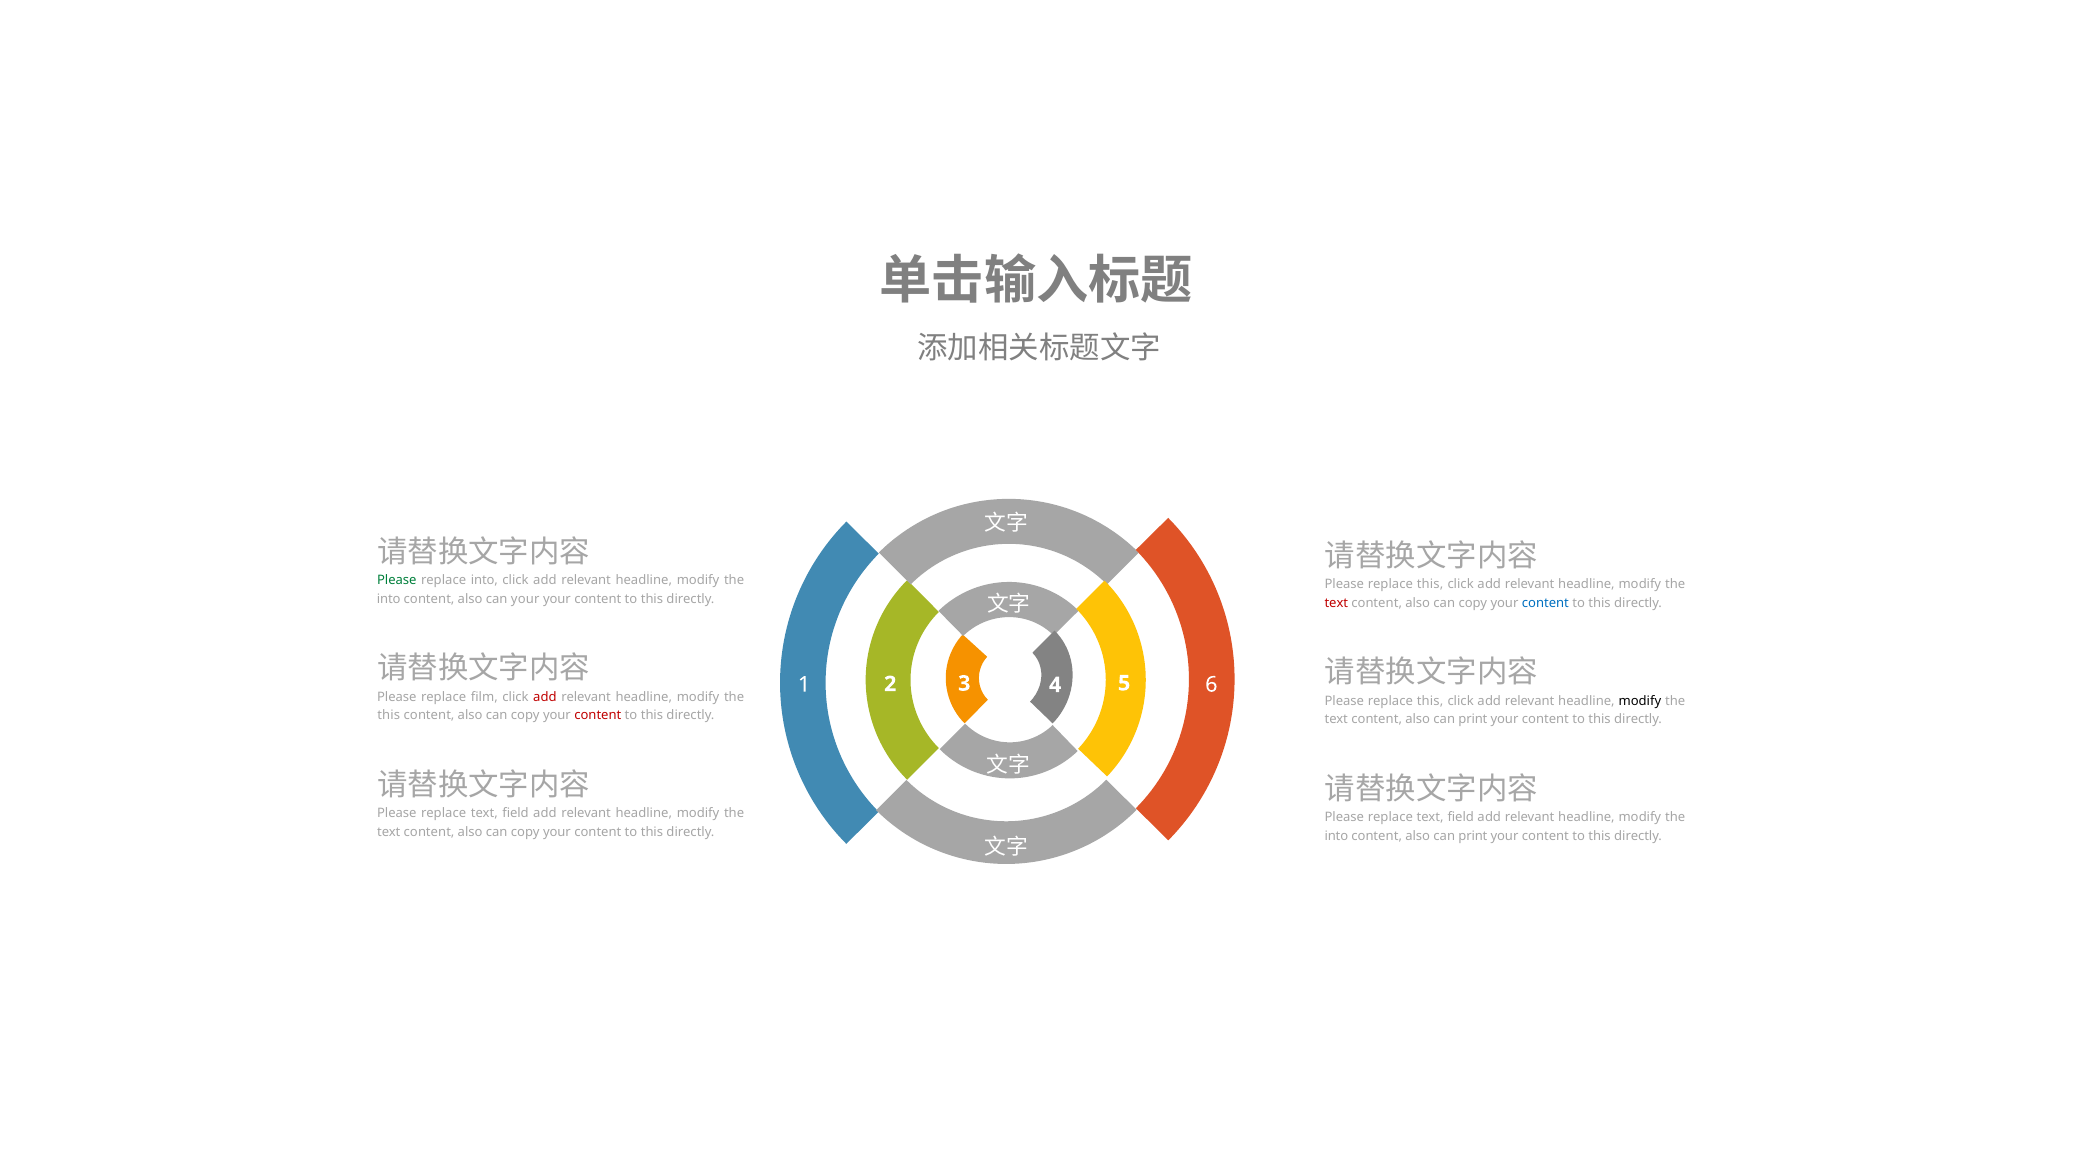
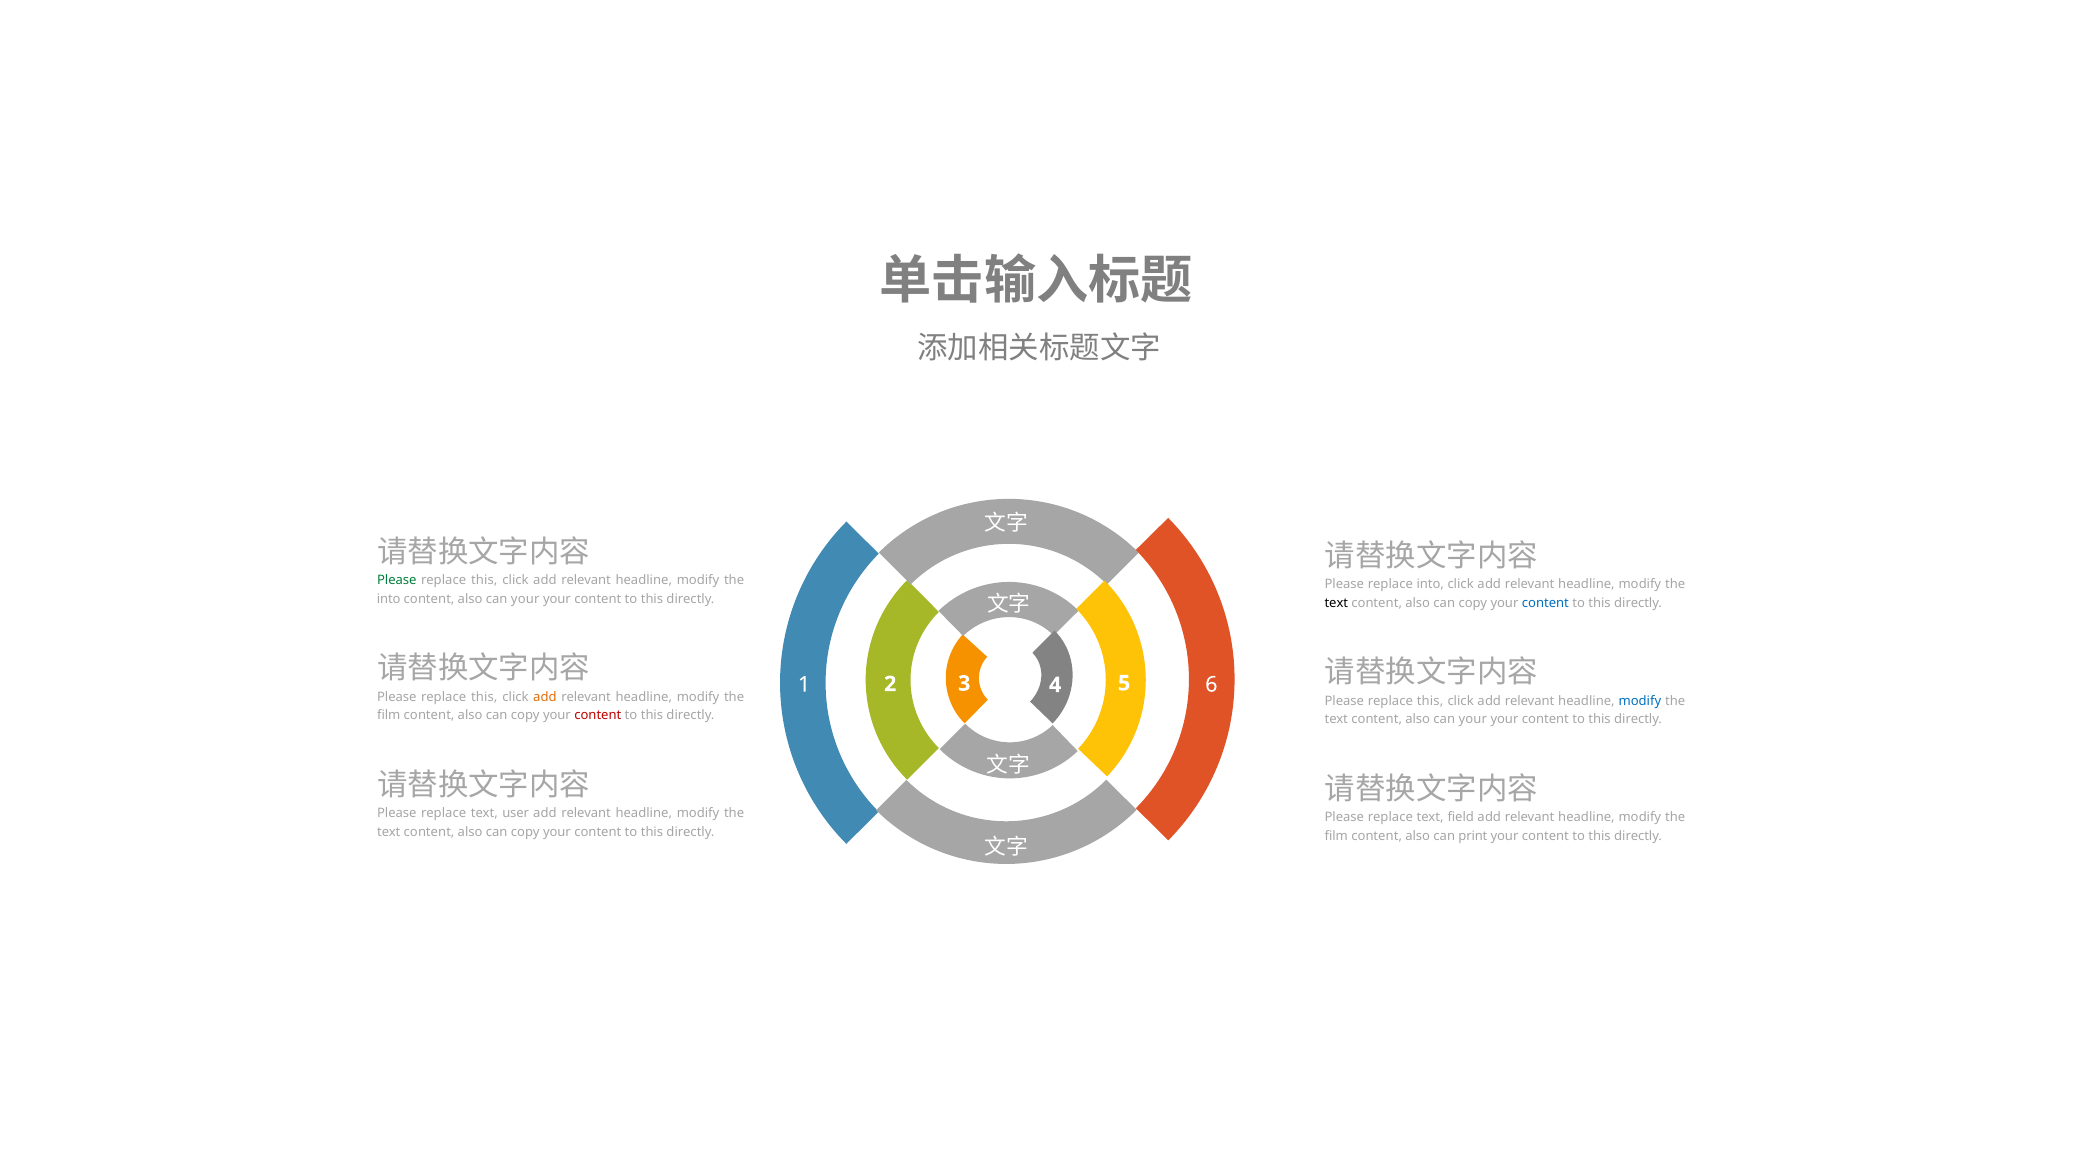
into: into -> this (484, 580)
this: this -> into (1430, 584)
text colour: red -> black (1336, 603)
film: film -> this (484, 697)
add colour: red -> orange (545, 697)
modify colour: black -> blue (1640, 701)
this: this -> film (389, 716)
print: print -> your (1473, 720)
field: field -> user (516, 814)
into: into -> film (1336, 837)
